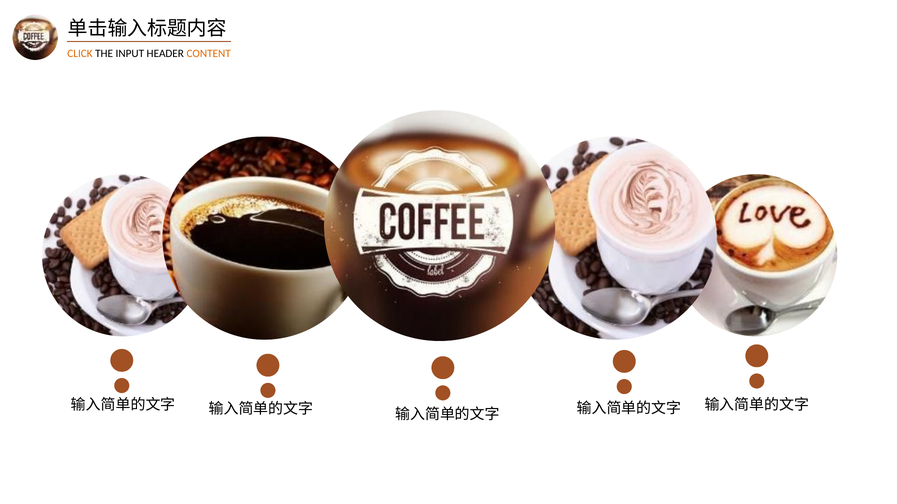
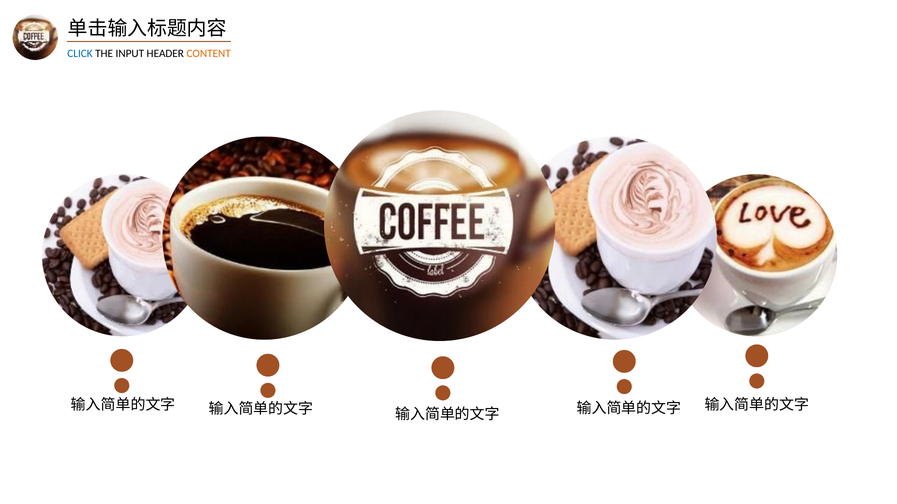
CLICK colour: orange -> blue (80, 54)
